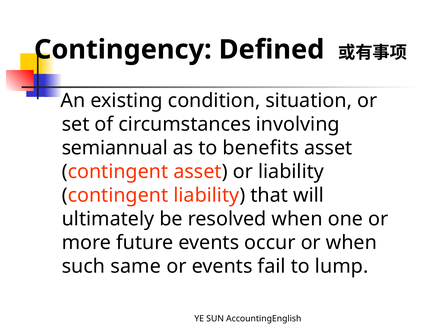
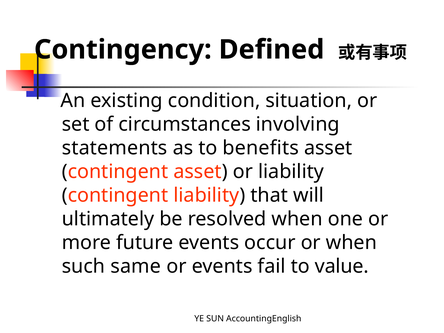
semiannual: semiannual -> statements (115, 148)
lump: lump -> value (342, 266)
